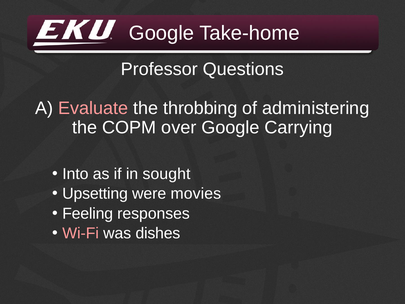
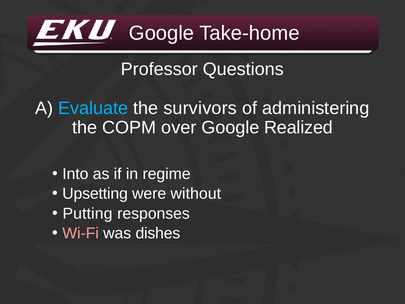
Evaluate colour: pink -> light blue (93, 108)
throbbing: throbbing -> survivors (200, 108)
Carrying: Carrying -> Realized (299, 128)
sought: sought -> regime (167, 174)
movies: movies -> without (196, 194)
Feeling: Feeling -> Putting (88, 213)
